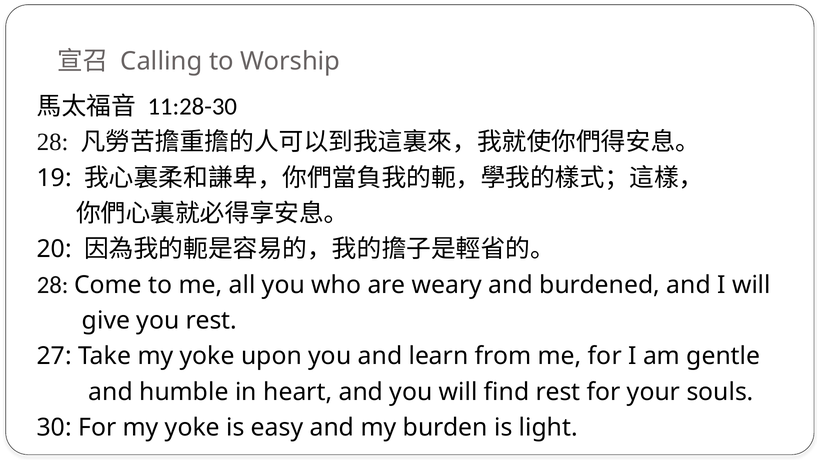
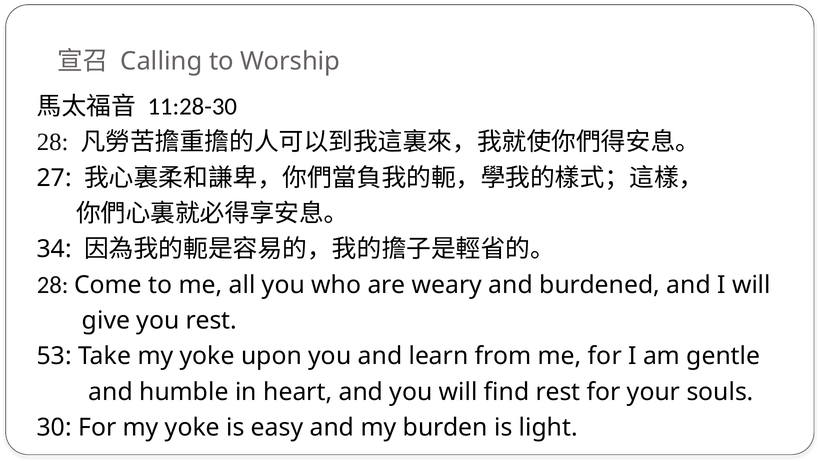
19: 19 -> 27 (54, 178)
20: 20 -> 34 (54, 249)
27: 27 -> 53 (54, 356)
